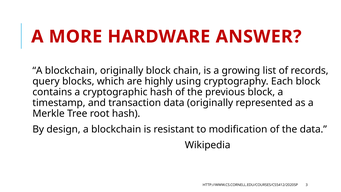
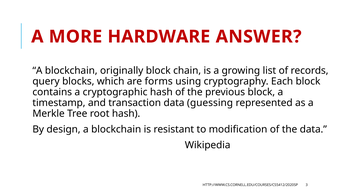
highly: highly -> forms (159, 81)
data originally: originally -> guessing (210, 103)
